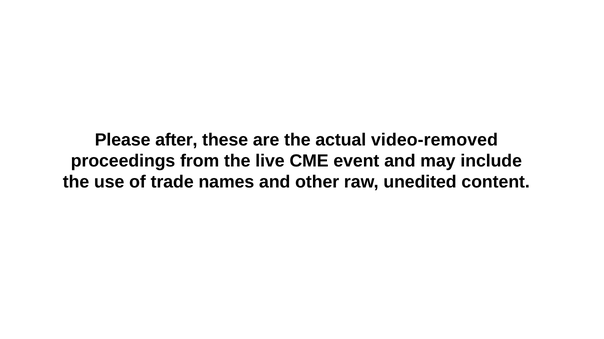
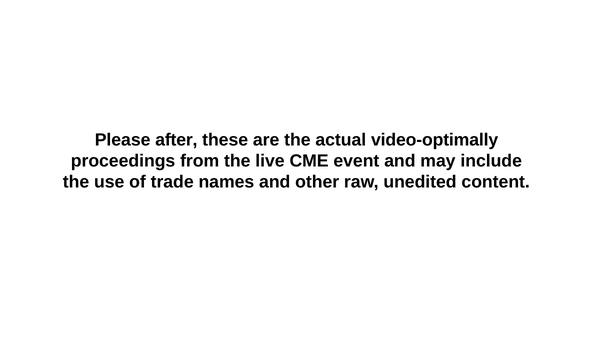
video-removed: video-removed -> video-optimally (435, 140)
